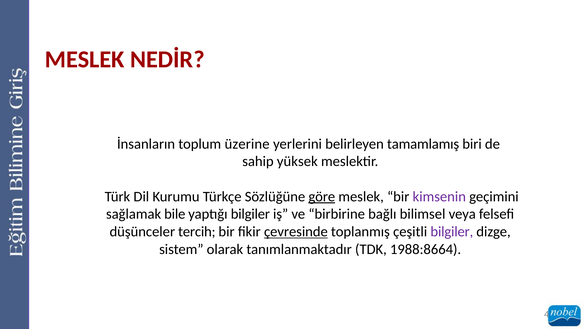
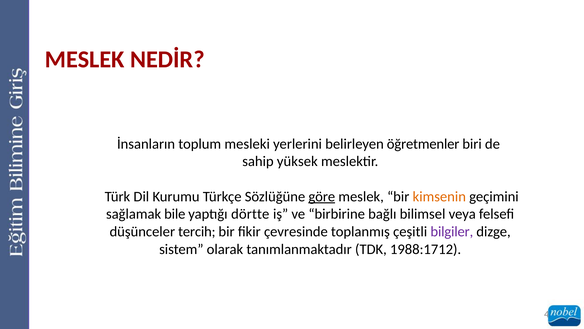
üzerine: üzerine -> mesleki (247, 144)
tamamlamış: tamamlamış -> öğretmenler (423, 144)
kimsenin colour: purple -> orange (439, 196)
yaptığı bilgiler: bilgiler -> dörtte (250, 214)
çevresinde underline: present -> none (296, 231)
1988:8664: 1988:8664 -> 1988:1712 (426, 249)
